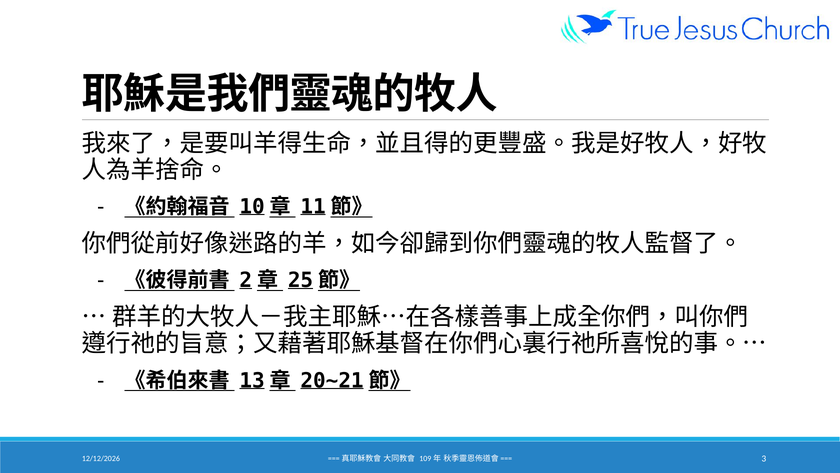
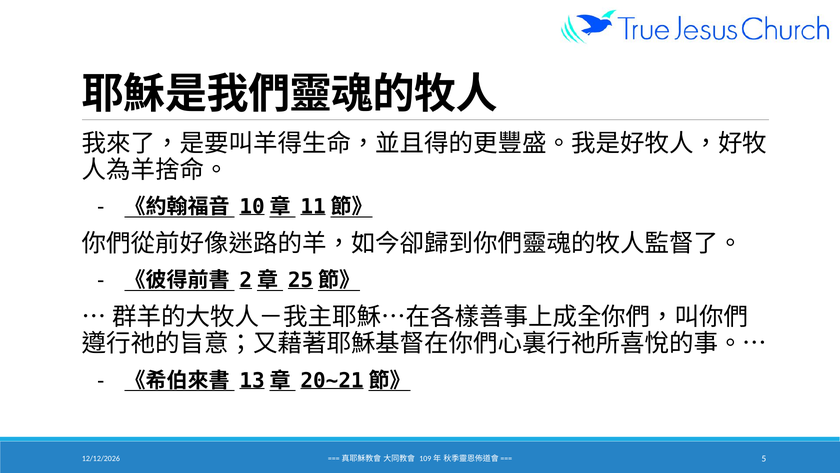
3: 3 -> 5 (764, 458)
